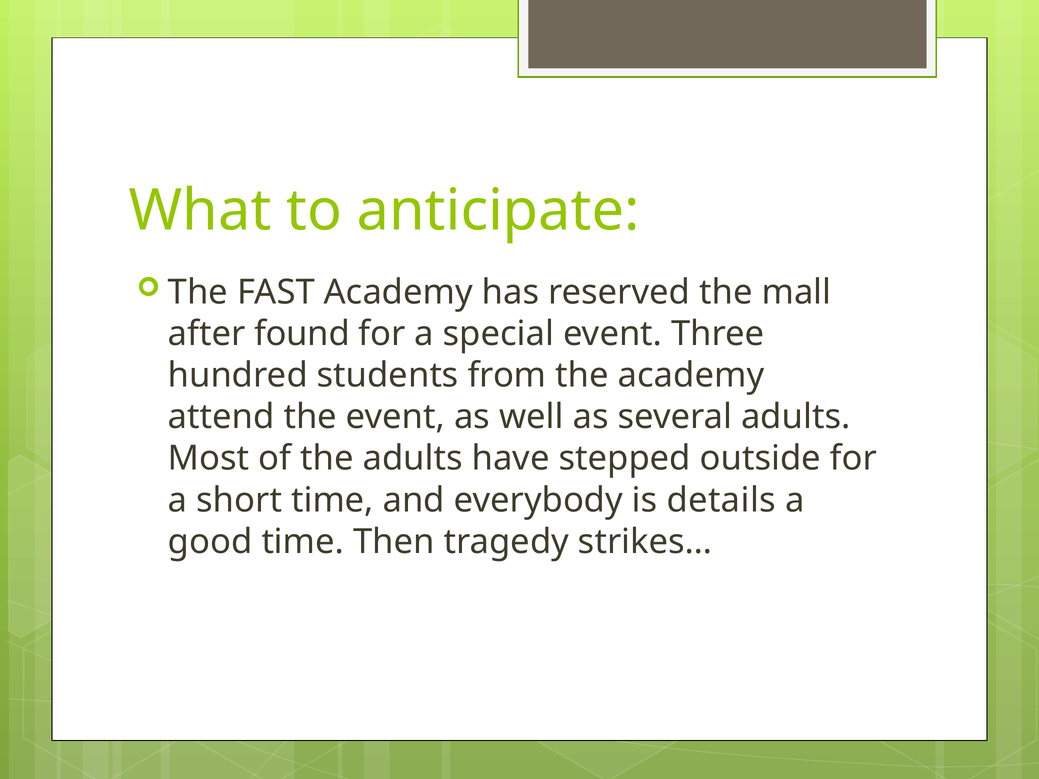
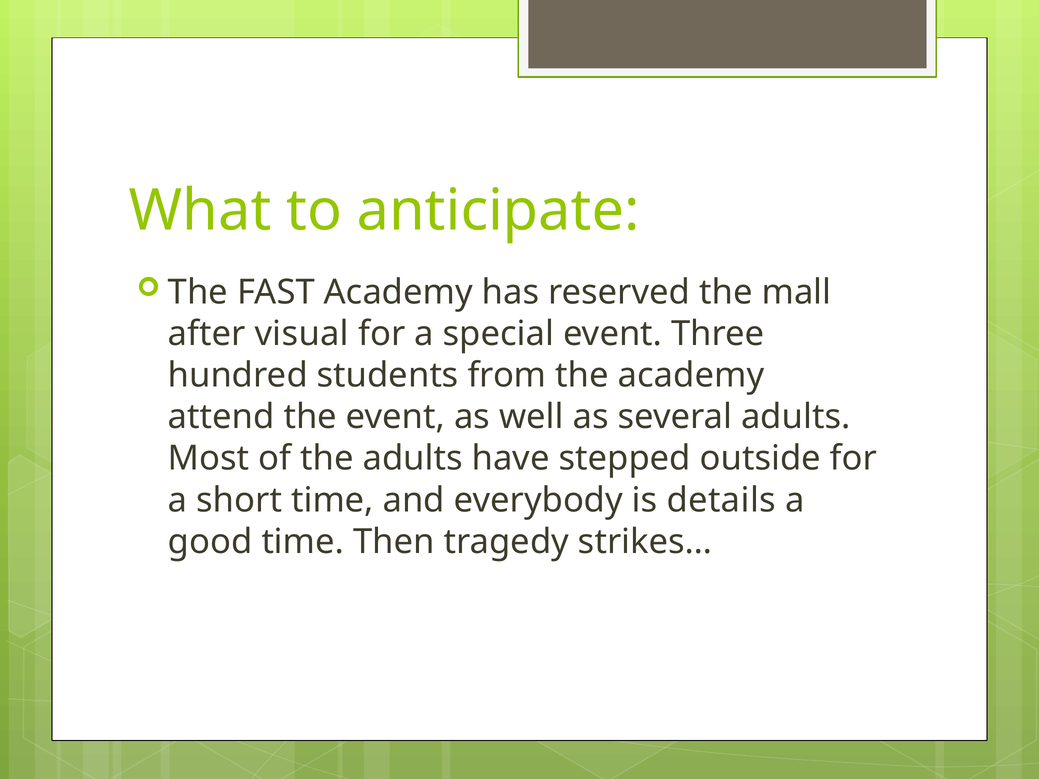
found: found -> visual (302, 334)
